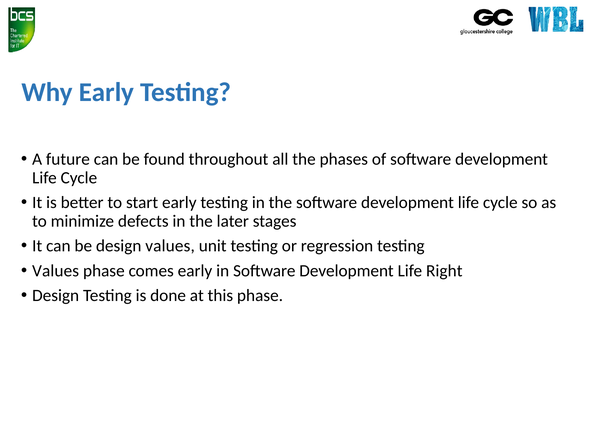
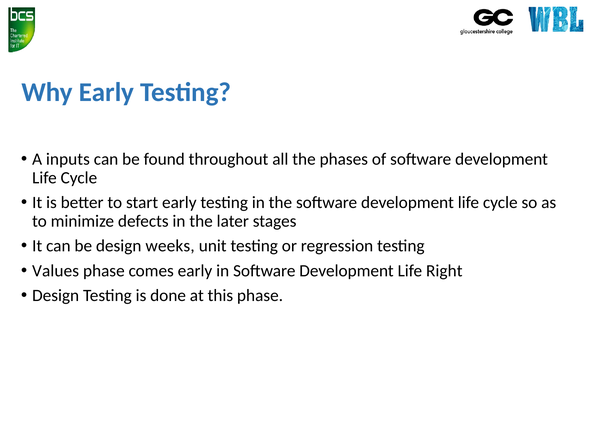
future: future -> inputs (68, 159)
design values: values -> weeks (170, 246)
